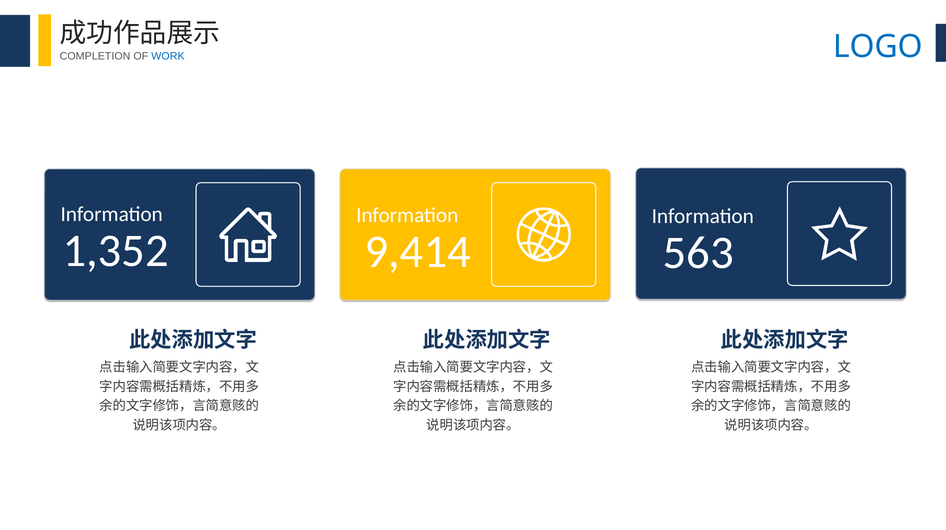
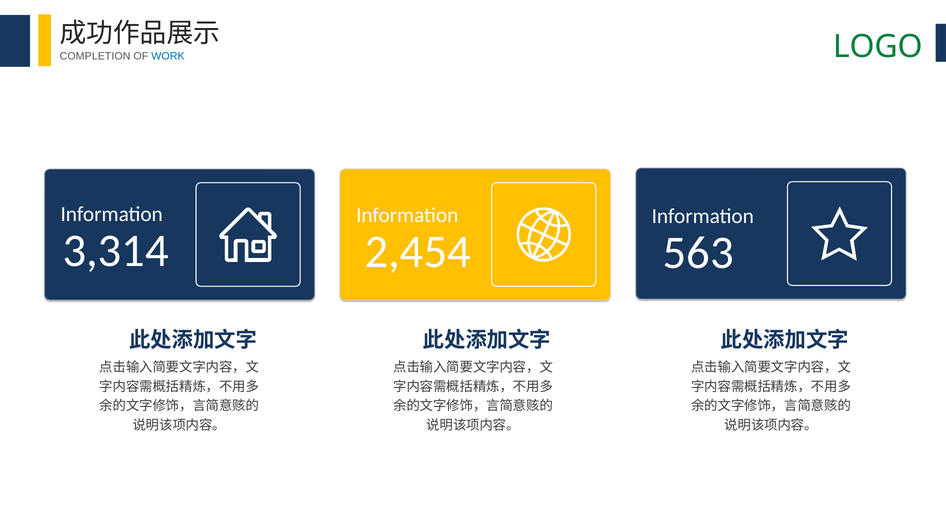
LOGO colour: blue -> green (878, 47)
1,352: 1,352 -> 3,314 (116, 251)
9,414: 9,414 -> 2,454 (418, 252)
